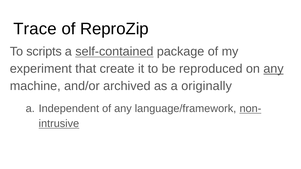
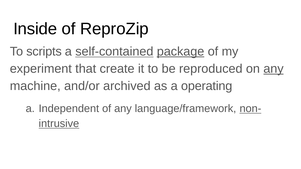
Trace: Trace -> Inside (35, 29)
package underline: none -> present (181, 52)
originally: originally -> operating (207, 86)
